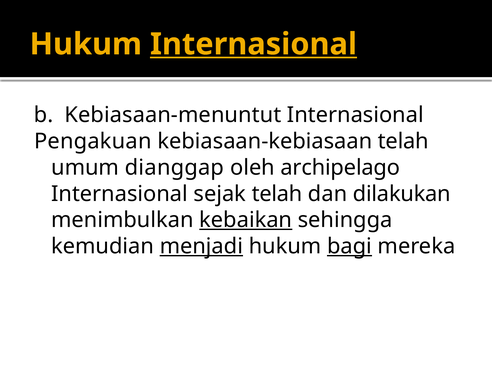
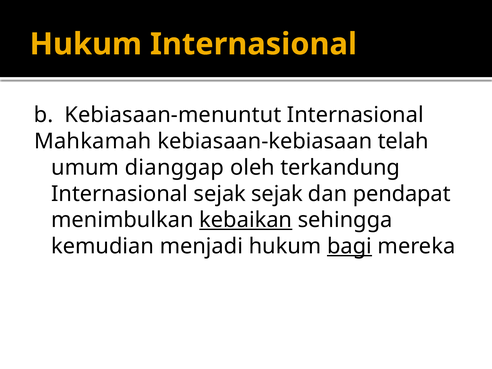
Internasional underline: present -> none (254, 44)
Pengakuan: Pengakuan -> Mahkamah (93, 141)
archipelago: archipelago -> terkandung (340, 168)
sejak telah: telah -> sejak (277, 194)
dilakukan: dilakukan -> pendapat (402, 194)
menjadi underline: present -> none (201, 246)
